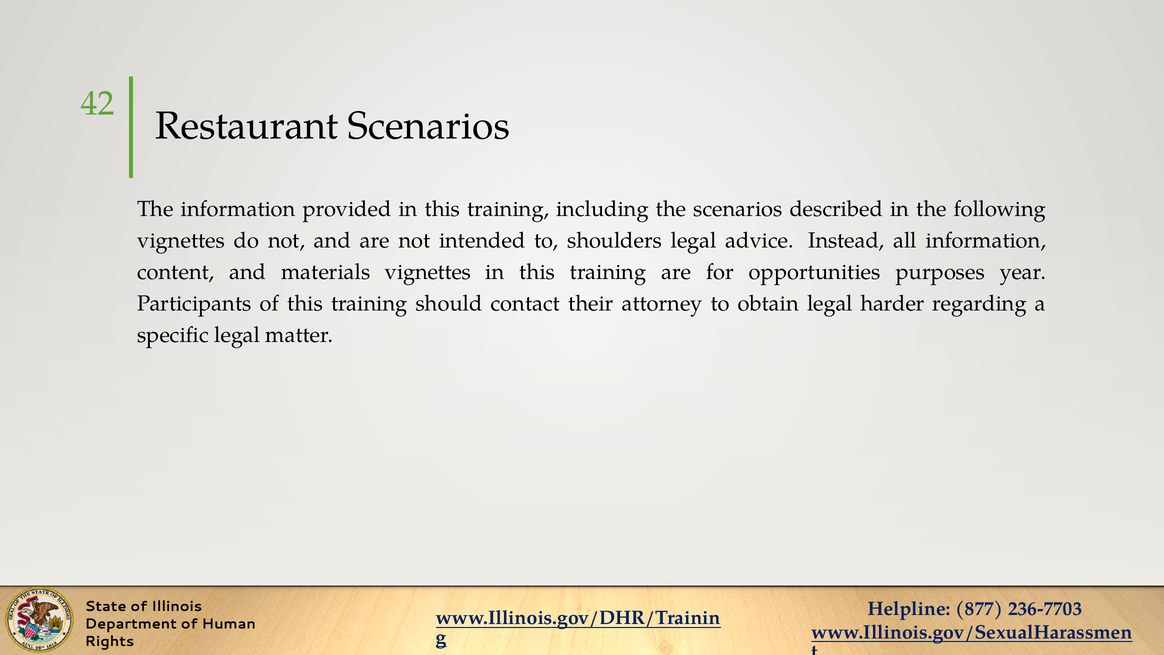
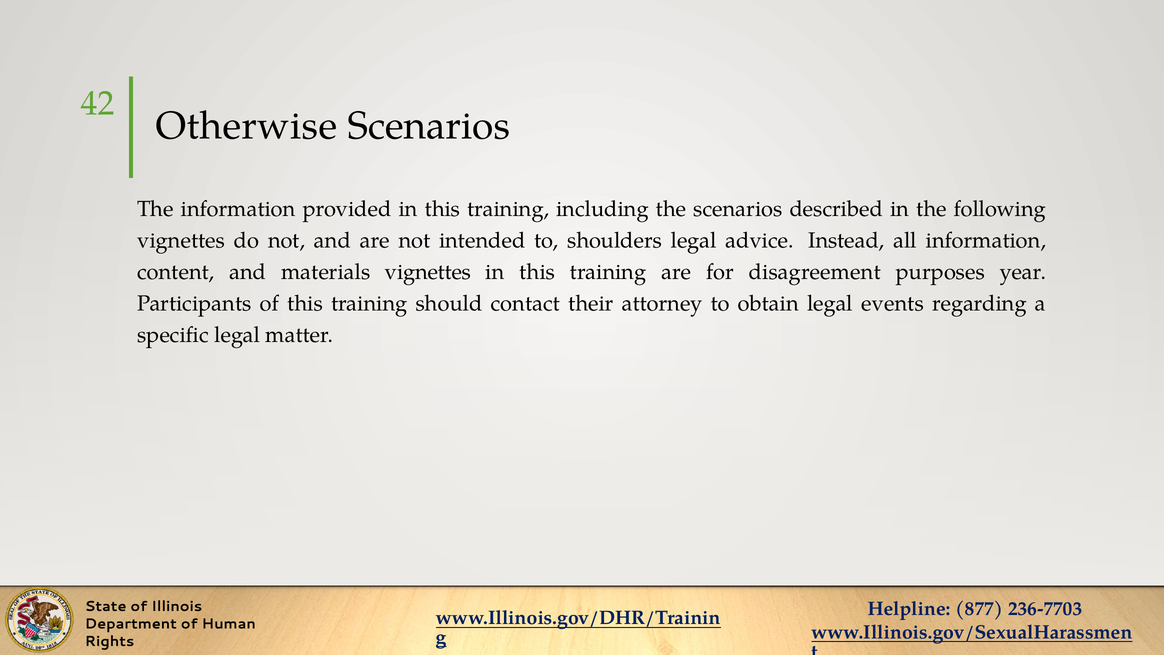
Restaurant: Restaurant -> Otherwise (246, 126)
opportunities: opportunities -> disagreement (815, 272)
harder: harder -> events (892, 303)
